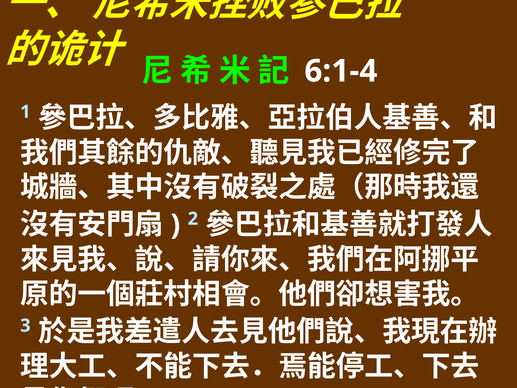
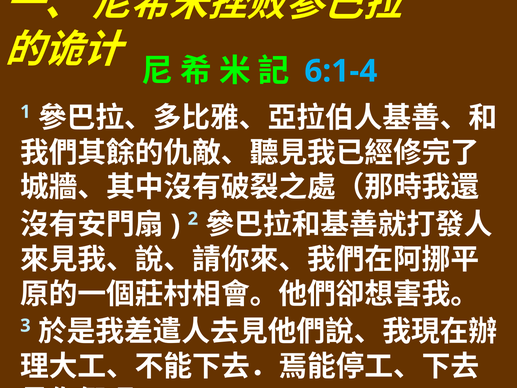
6:1-4 colour: white -> light blue (341, 71)
